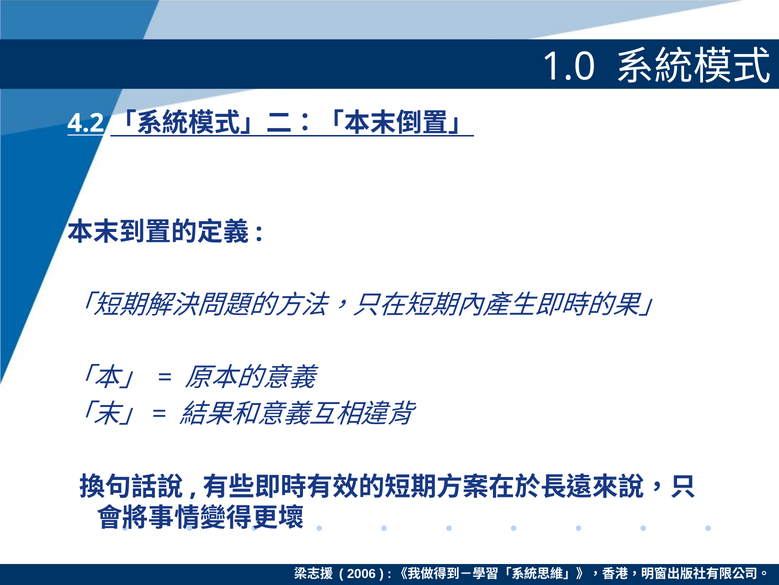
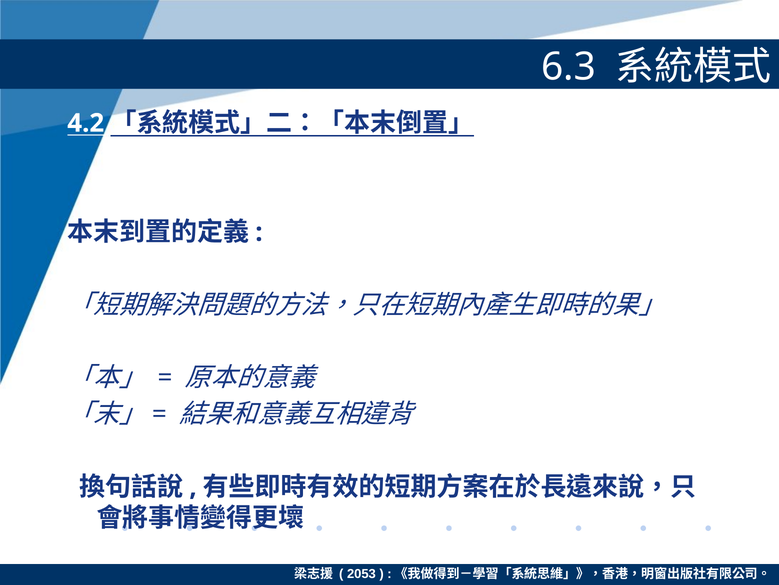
1.0: 1.0 -> 6.3 (569, 67)
2006: 2006 -> 2053 (361, 573)
